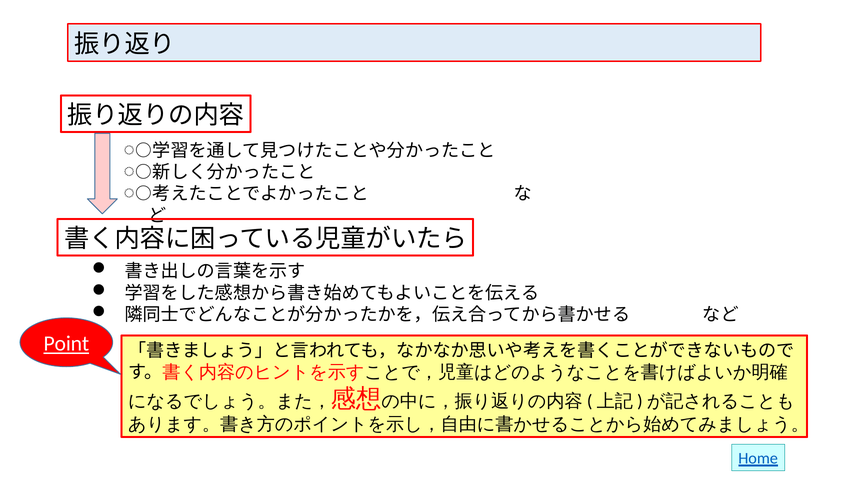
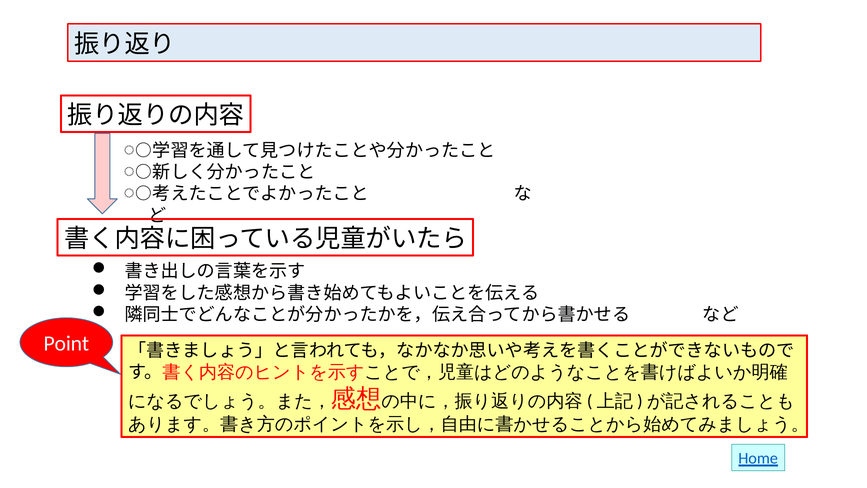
Point underline: present -> none (66, 344)
